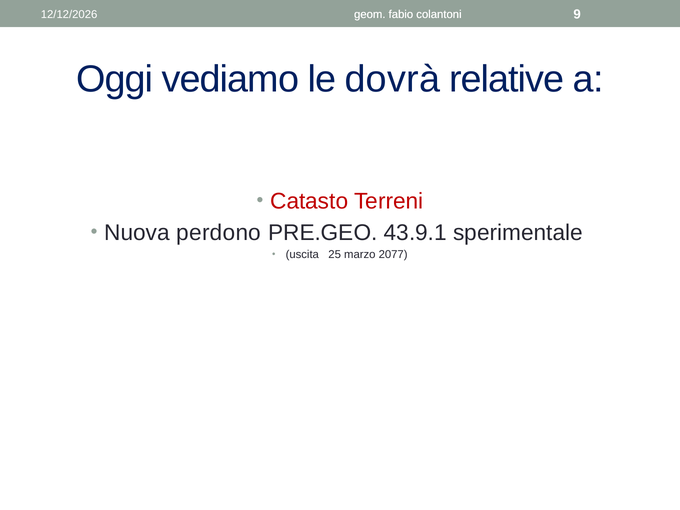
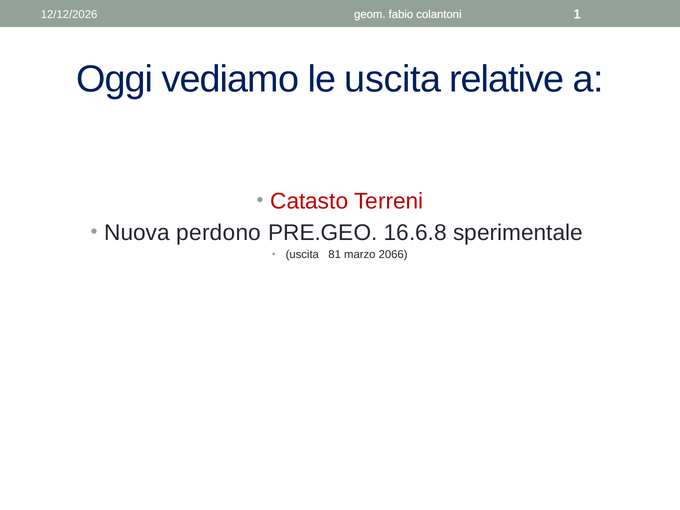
9: 9 -> 1 (577, 15)
le dovrà: dovrà -> uscita (393, 79)
43.9.1: 43.9.1 -> 16.6.8 (415, 233)
25: 25 -> 81 (335, 255)
2077: 2077 -> 2066 (393, 255)
